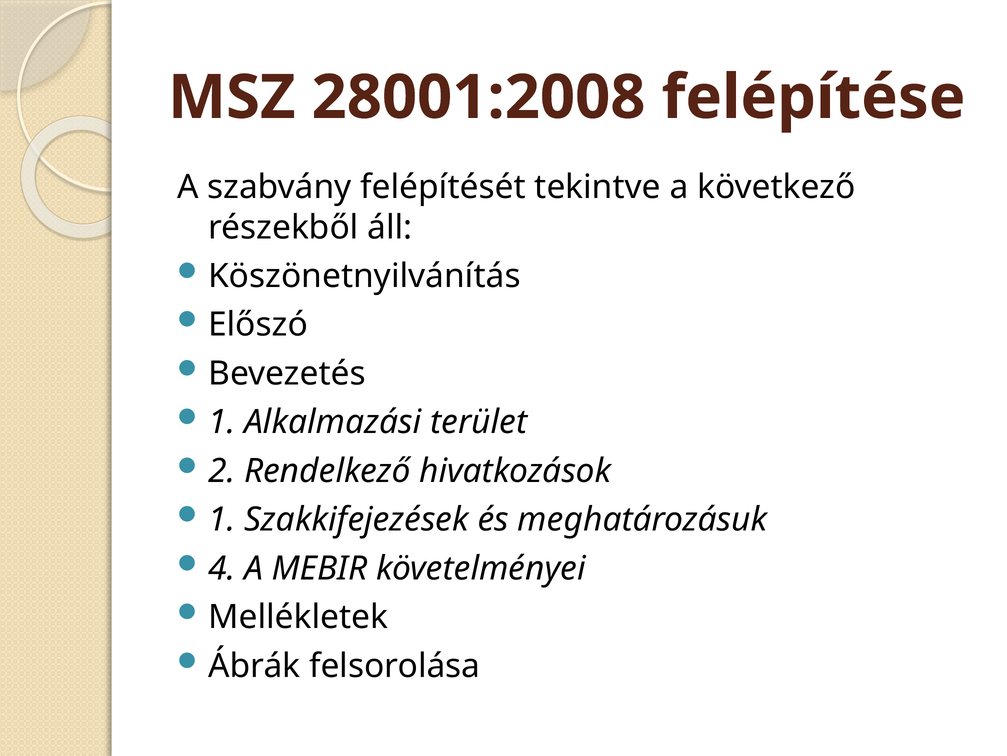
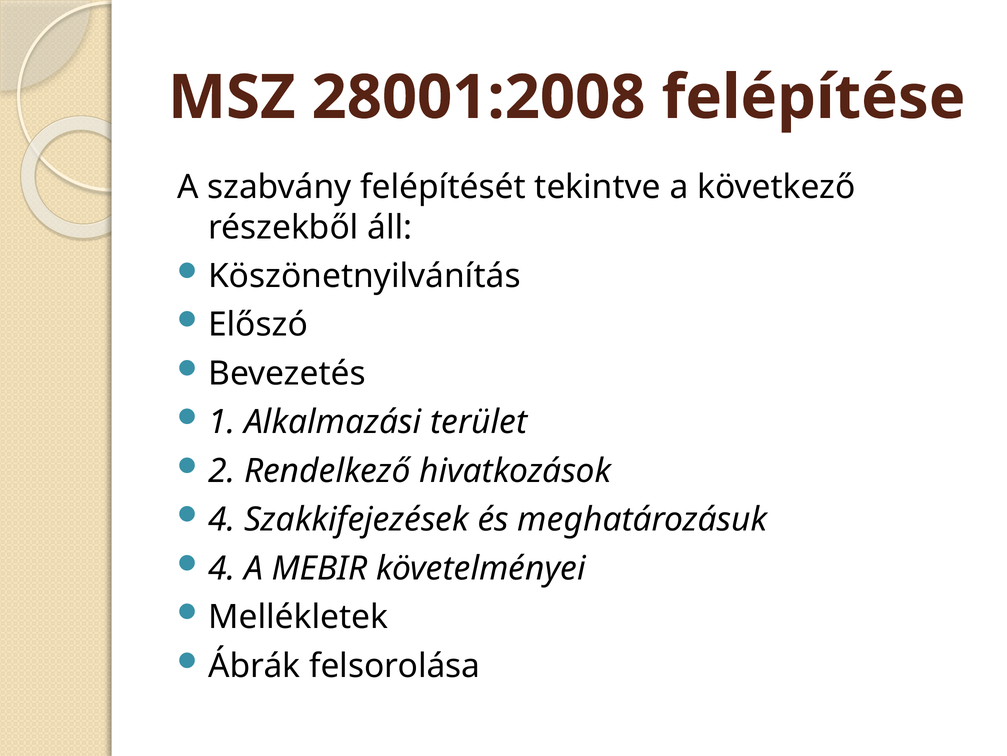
1: 1 -> 4 (222, 519)
